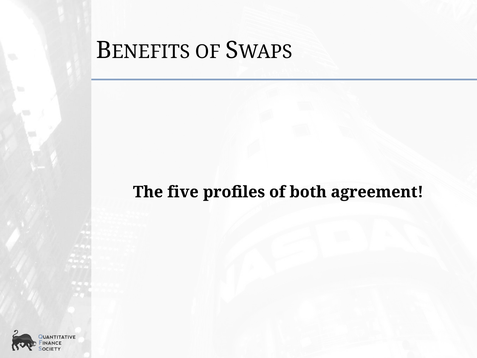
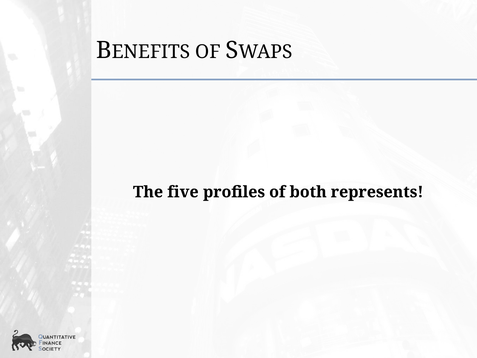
agreement: agreement -> represents (377, 192)
